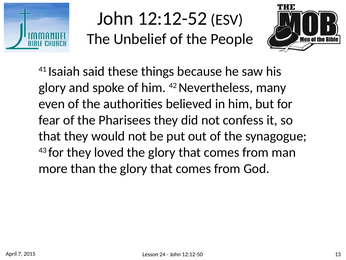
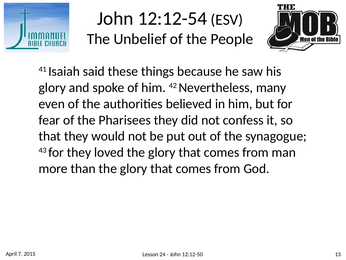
12:12-52: 12:12-52 -> 12:12-54 (172, 18)
